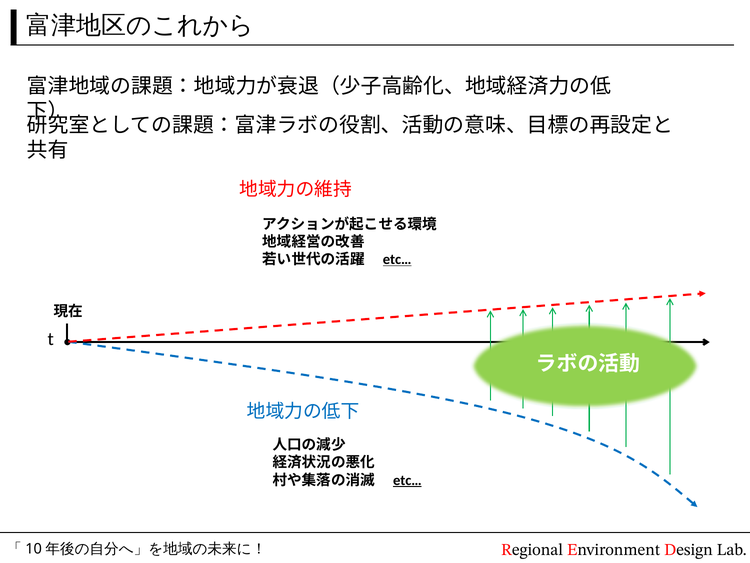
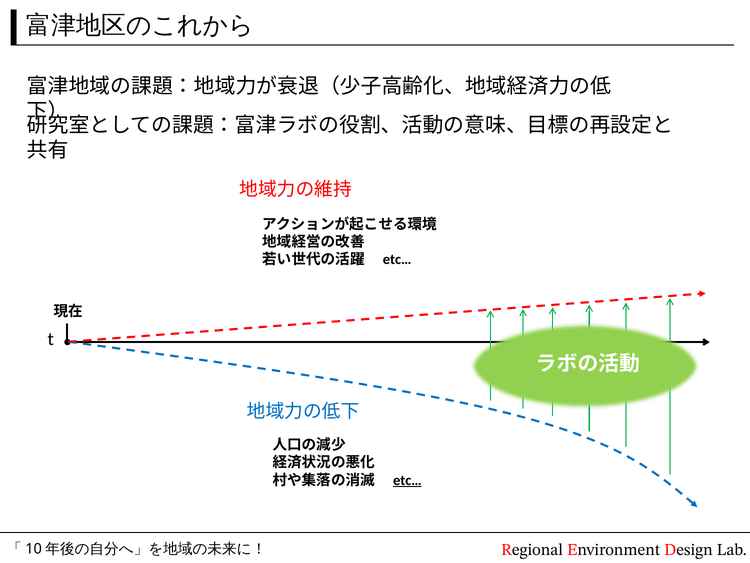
etc… underline: present -> none (397, 259)
